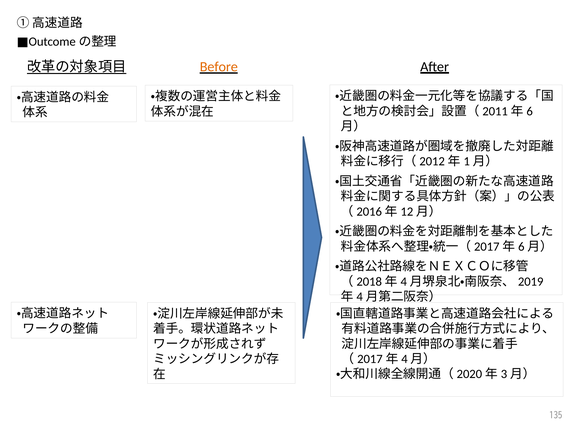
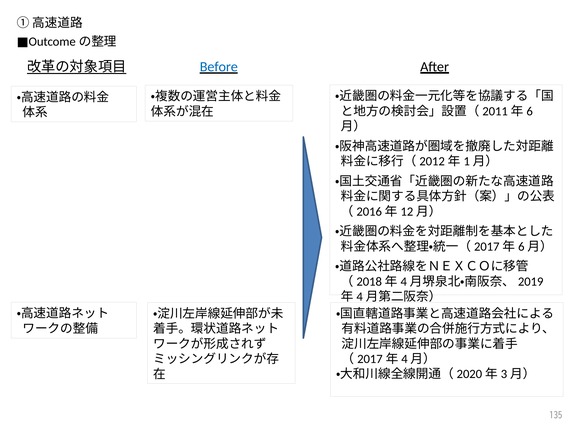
Before colour: orange -> blue (219, 67)
